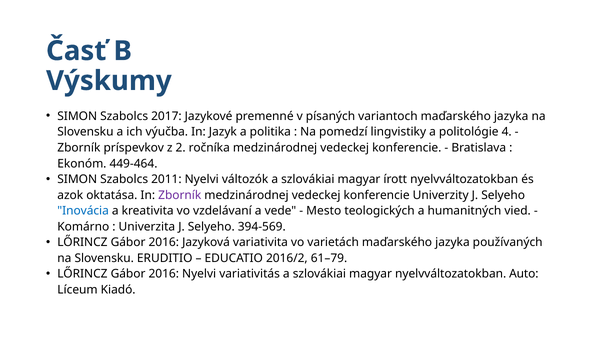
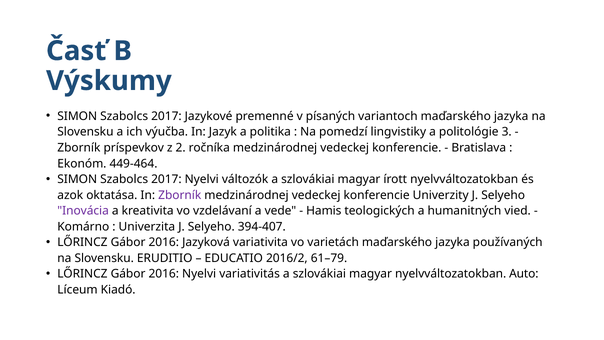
4: 4 -> 3 (507, 132)
2011: 2011 -> 2017 (166, 179)
Inovácia colour: blue -> purple (83, 211)
Mesto: Mesto -> Hamis (324, 211)
394-569: 394-569 -> 394-407 (262, 226)
